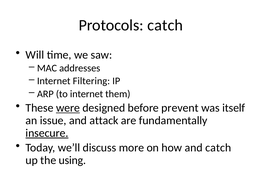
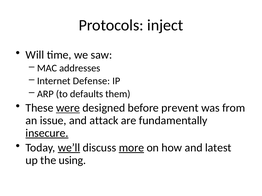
Protocols catch: catch -> inject (165, 25)
Filtering: Filtering -> Defense (91, 81)
to internet: internet -> defaults (87, 94)
itself: itself -> from (234, 108)
we’ll underline: none -> present (69, 148)
more underline: none -> present (131, 148)
and catch: catch -> latest (218, 148)
